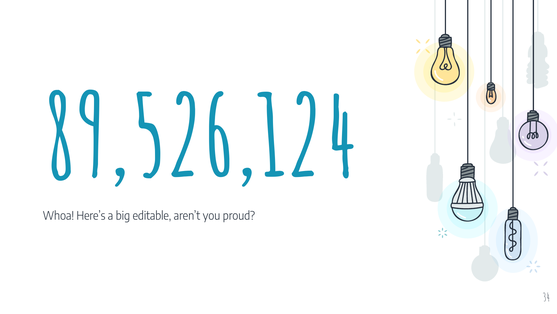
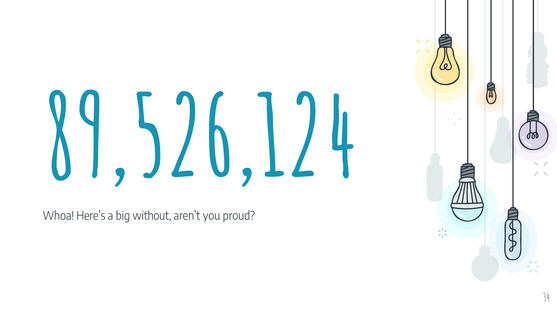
editable: editable -> without (152, 215)
